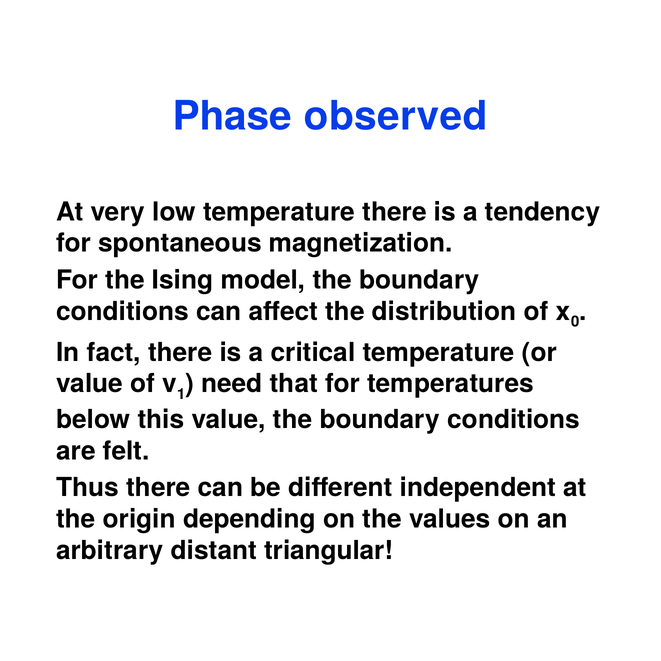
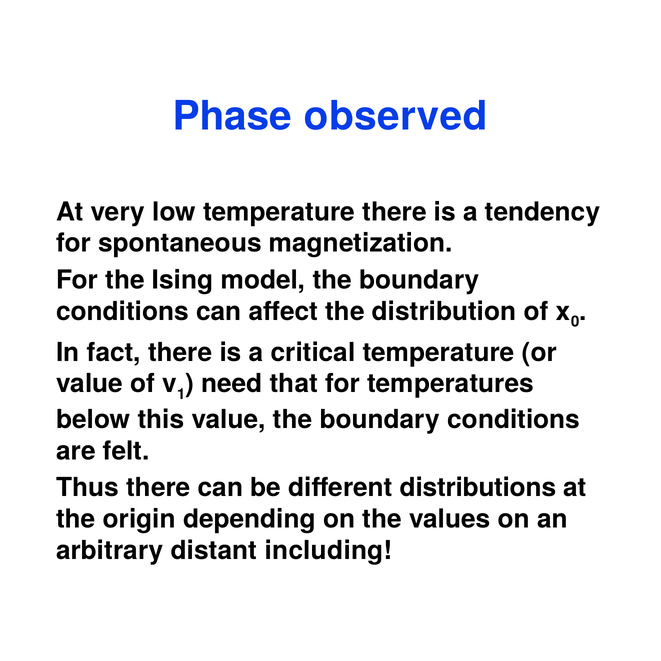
independent: independent -> distributions (478, 488)
triangular: triangular -> including (329, 551)
